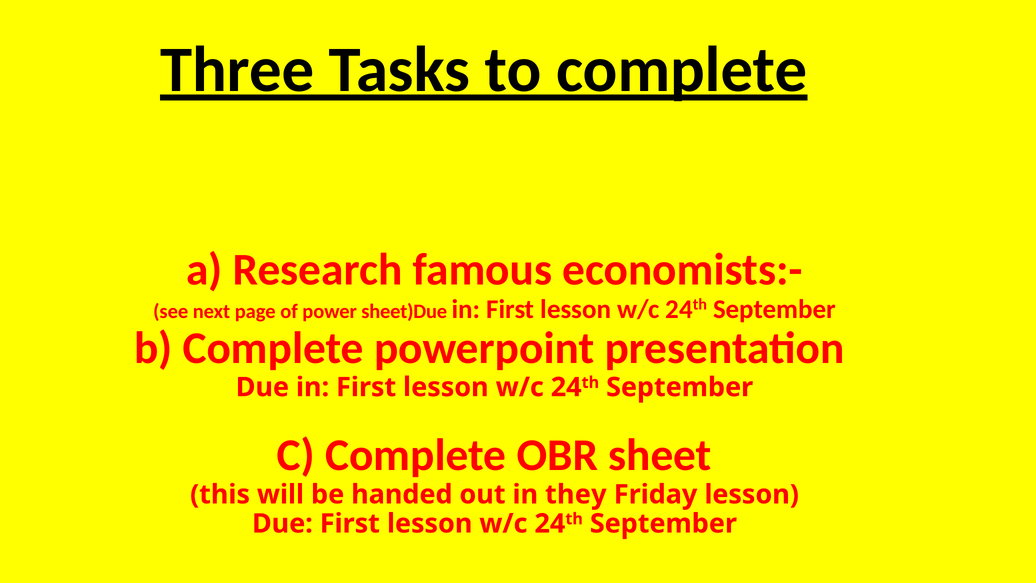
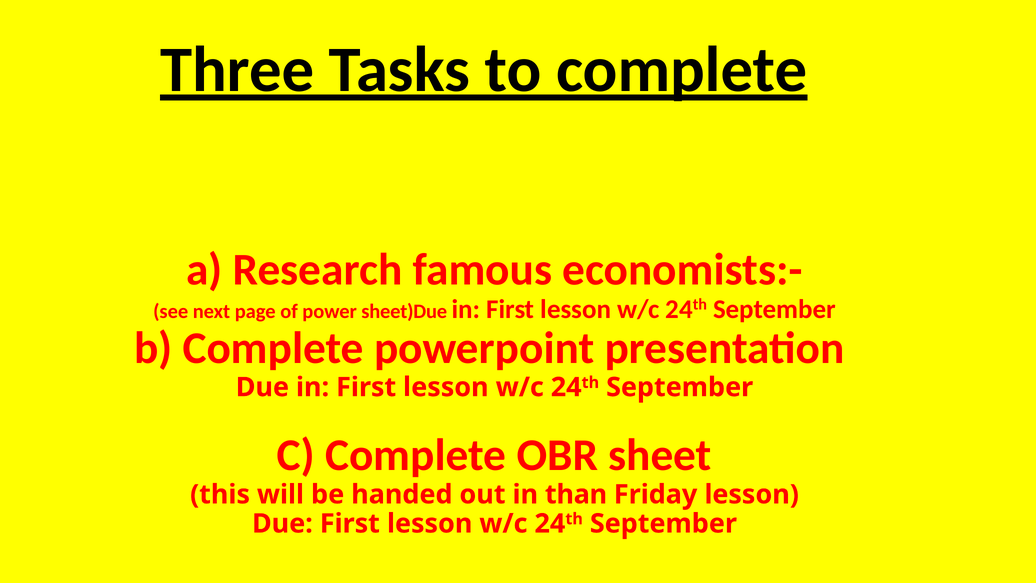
they: they -> than (576, 494)
